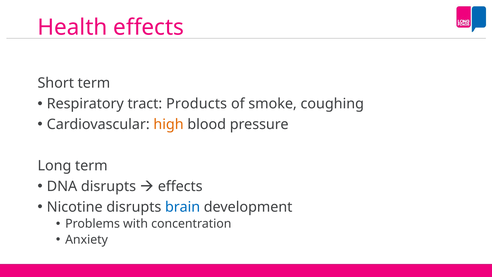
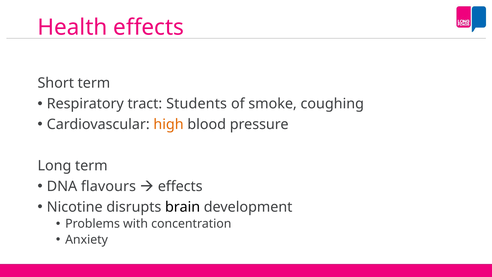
Products: Products -> Students (197, 104)
DNA disrupts: disrupts -> flavours (108, 186)
brain colour: blue -> black (183, 207)
